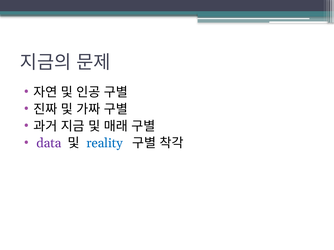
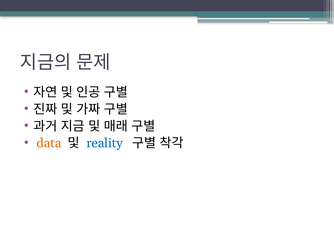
data colour: purple -> orange (49, 143)
